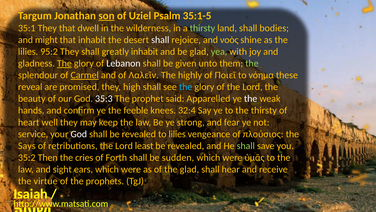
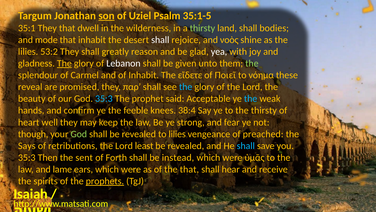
might: might -> mode (46, 40)
95:2: 95:2 -> 53:2 (49, 52)
greatly inhabit: inhabit -> reason (145, 52)
yea colour: light green -> white (219, 52)
Carmel underline: present -> none (85, 75)
of Λαλεῖν: Λαλεῖν -> Inhabit (144, 75)
highly: highly -> εἴδετε (190, 75)
high: high -> παρʼ (132, 87)
35:3 colour: white -> light blue (104, 98)
Apparelled: Apparelled -> Acceptable (209, 98)
the colour: white -> light blue (251, 98)
32:4: 32:4 -> 38:4 (187, 110)
service: service -> though (33, 134)
God colour: white -> light green (79, 134)
πλούσιος: πλούσιος -> preached (263, 134)
shall colour: light green -> light blue (246, 145)
35:2: 35:2 -> 35:3 (27, 157)
cries: cries -> sent (84, 157)
sudden: sudden -> instead (178, 157)
sight: sight -> lame (62, 169)
the glad: glad -> that (189, 169)
virtue: virtue -> spirits (46, 181)
prophets underline: none -> present (105, 181)
